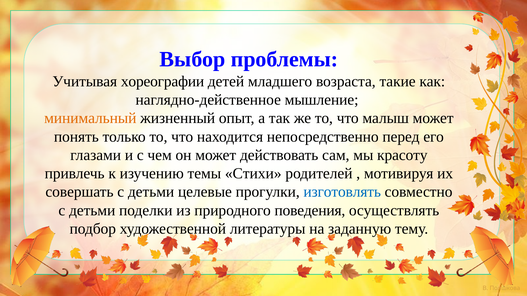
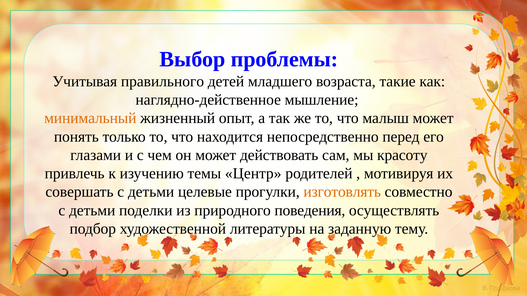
хореографии: хореографии -> правильного (162, 81)
Стихи: Стихи -> Центр (253, 174)
изготовлять colour: blue -> orange (342, 192)
